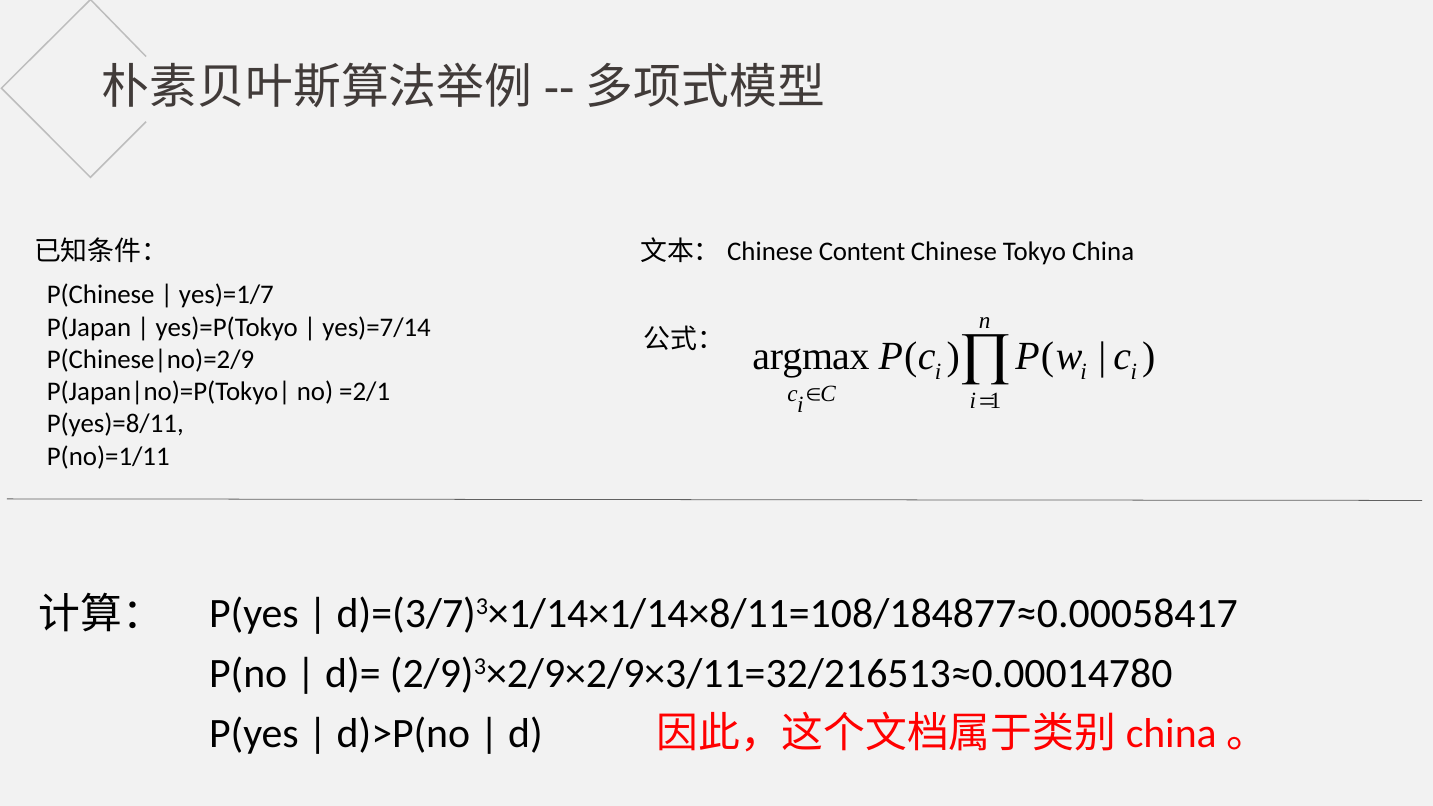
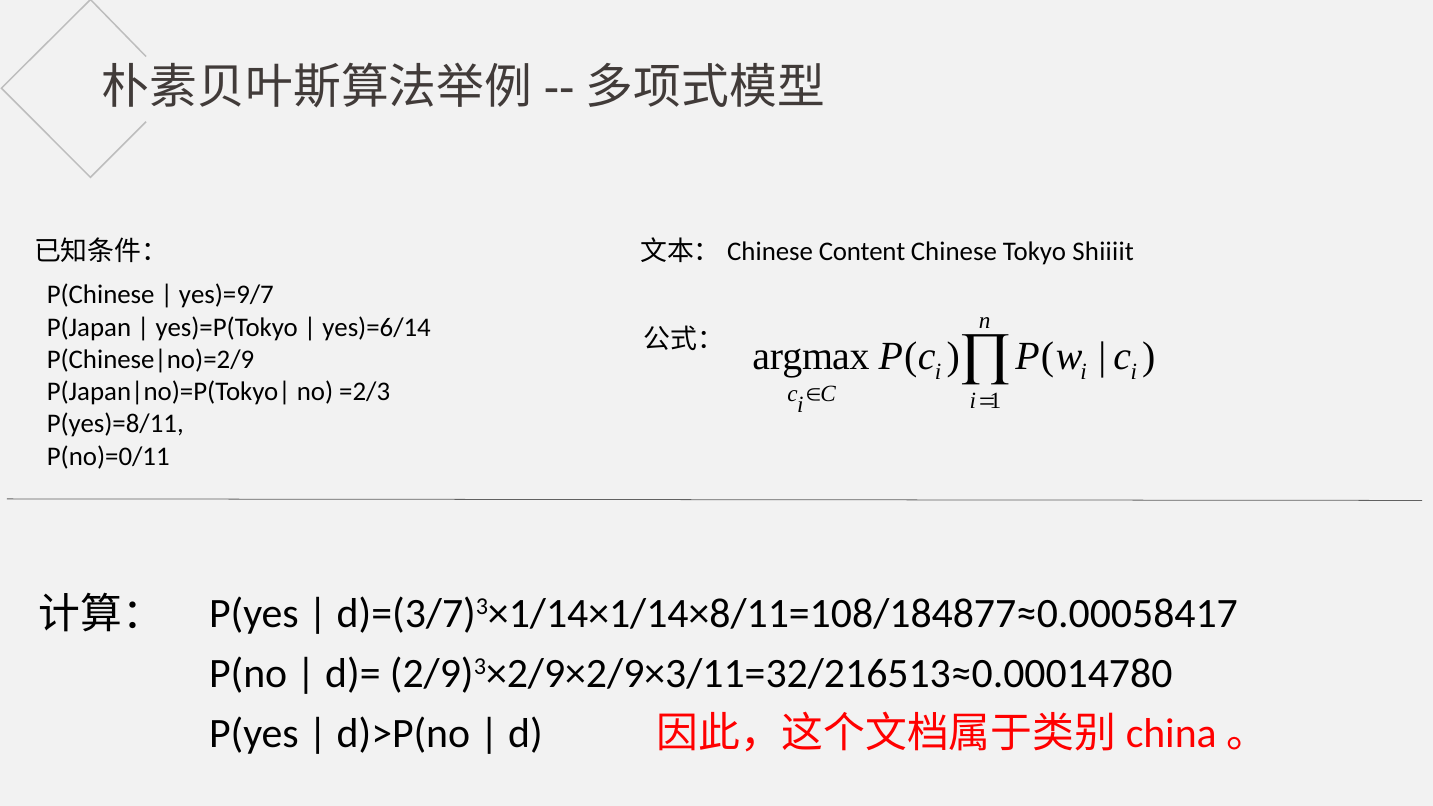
China: China -> Shiiiit (1103, 252)
yes)=1/7: yes)=1/7 -> yes)=9/7 (226, 295)
yes)=7/14: yes)=7/14 -> yes)=6/14 (377, 327)
=2/1: =2/1 -> =2/3 (365, 392)
P(no)=1/11: P(no)=1/11 -> P(no)=0/11 (108, 456)
